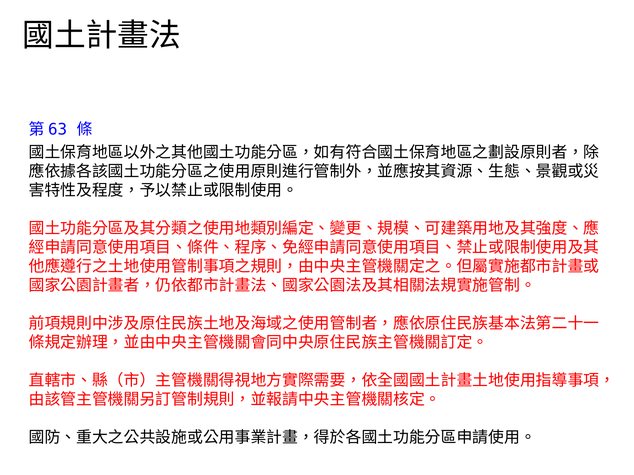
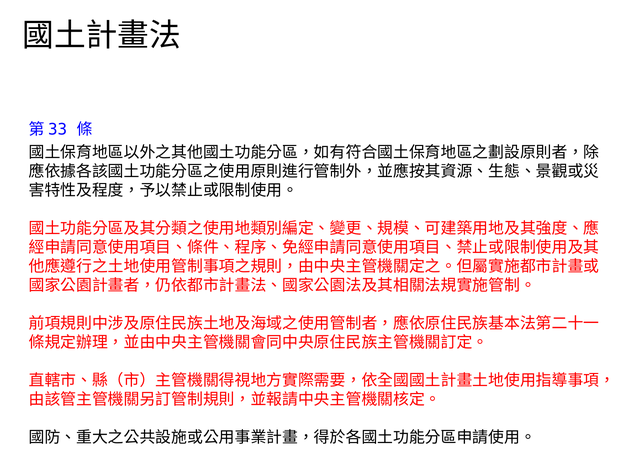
63: 63 -> 33 (58, 130)
